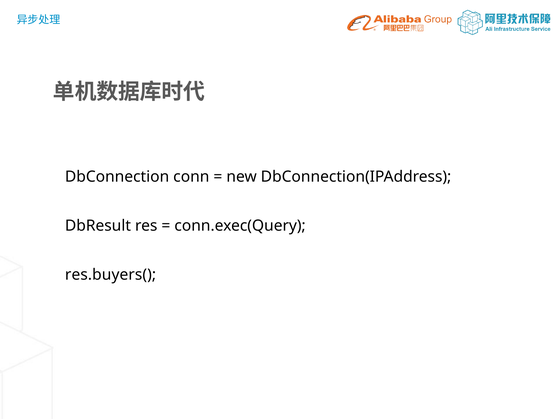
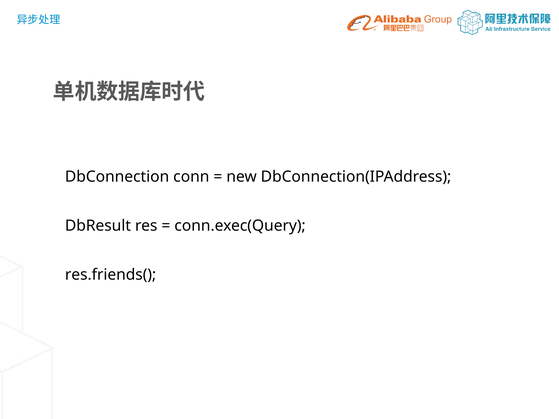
res.buyers(: res.buyers( -> res.friends( (111, 275)
